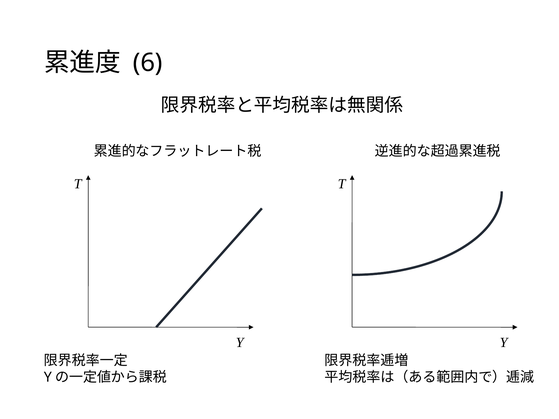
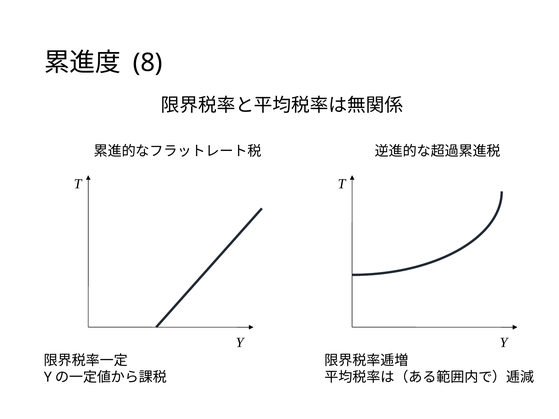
6: 6 -> 8 (148, 63)
